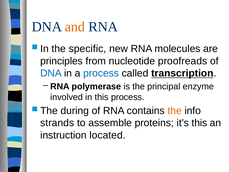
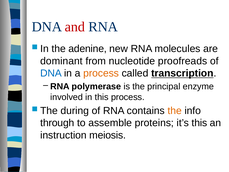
and colour: orange -> red (75, 27)
specific: specific -> adenine (88, 49)
principles: principles -> dominant (61, 61)
process colour: blue -> orange (101, 73)
strands: strands -> through (57, 123)
located: located -> meiosis (108, 135)
